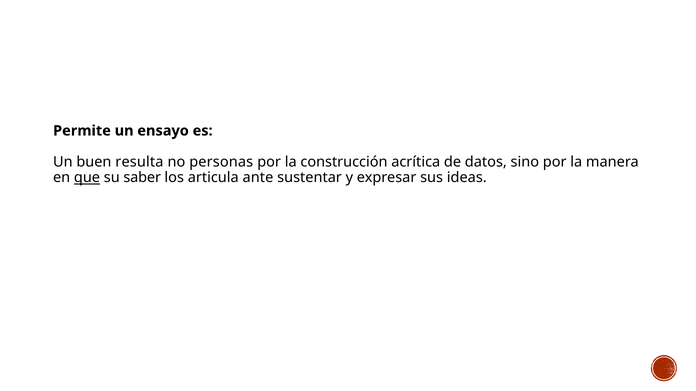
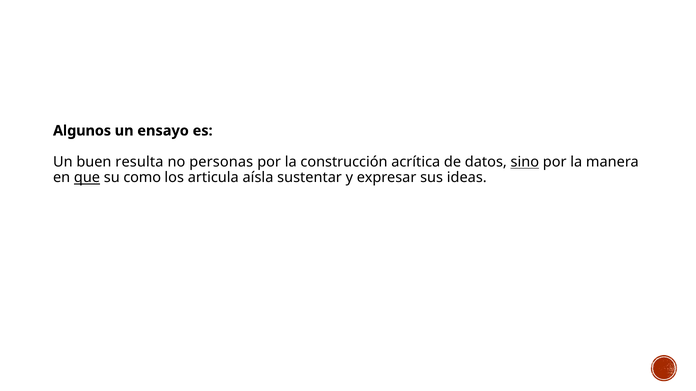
Permite: Permite -> Algunos (82, 131)
sino underline: none -> present (525, 162)
saber: saber -> como (142, 178)
ante: ante -> aísla (258, 178)
